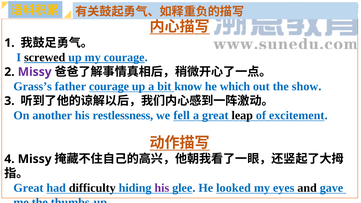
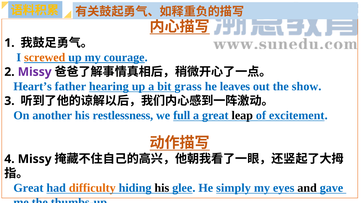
screwed colour: black -> orange (45, 57)
Grass’s: Grass’s -> Heart’s (33, 86)
father courage: courage -> hearing (109, 86)
know: know -> grass (188, 86)
which: which -> leaves (235, 86)
fell: fell -> full (182, 115)
difficulty colour: black -> orange (92, 188)
his colour: purple -> black (162, 188)
looked: looked -> simply (233, 188)
